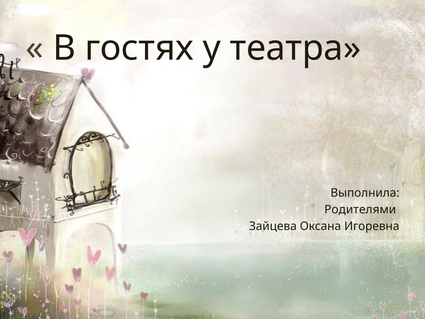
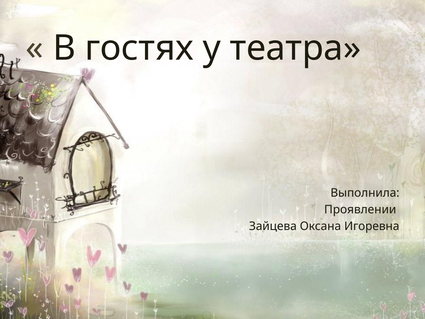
Родителями: Родителями -> Проявлении (360, 209)
